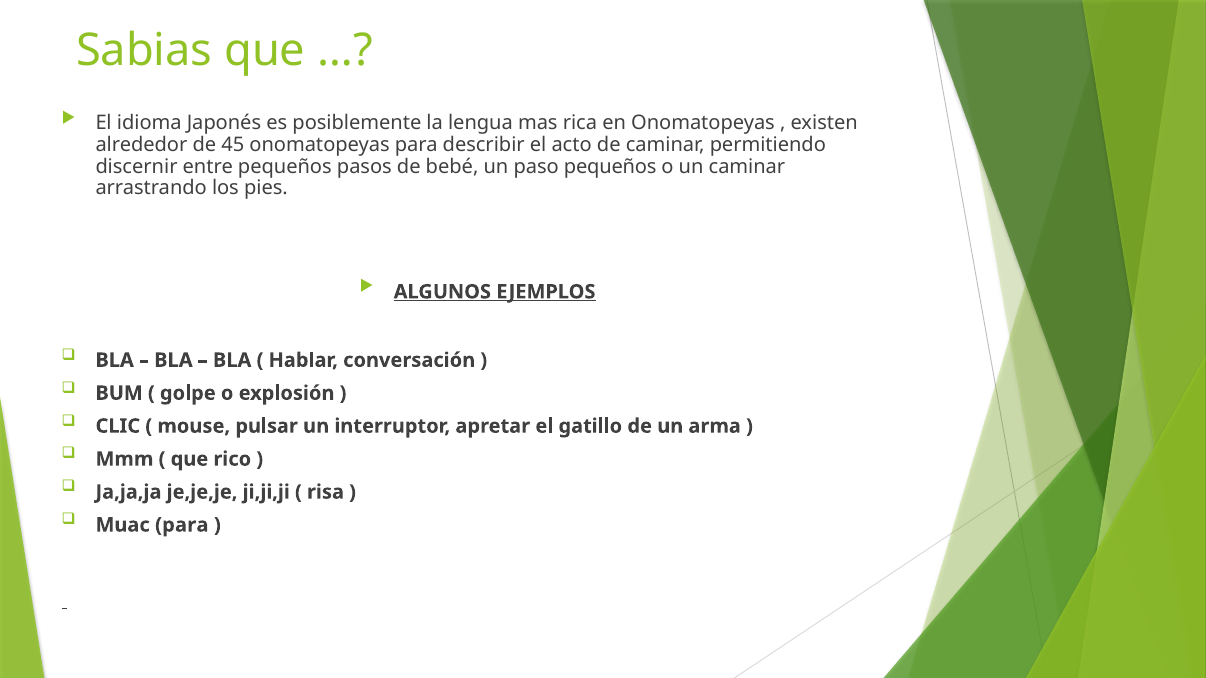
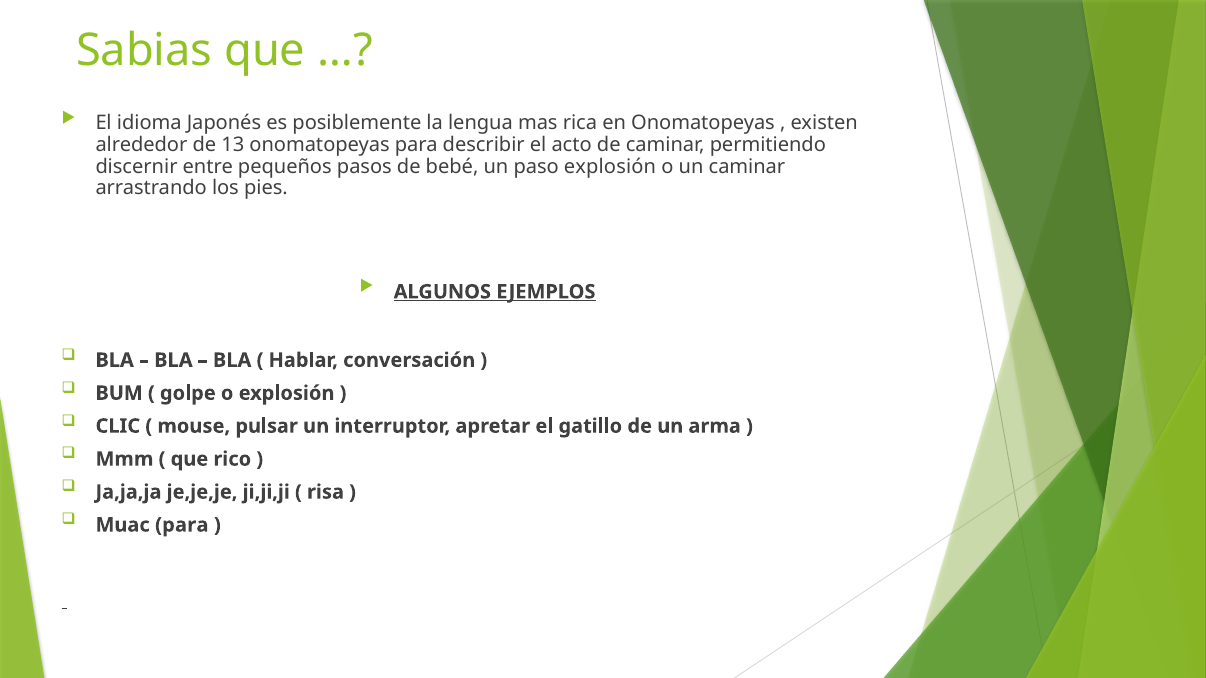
45: 45 -> 13 (233, 145)
paso pequeños: pequeños -> explosión (610, 167)
